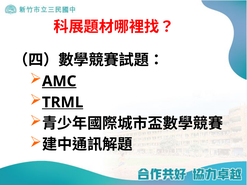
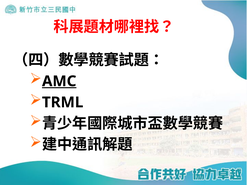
TRML underline: present -> none (63, 102)
